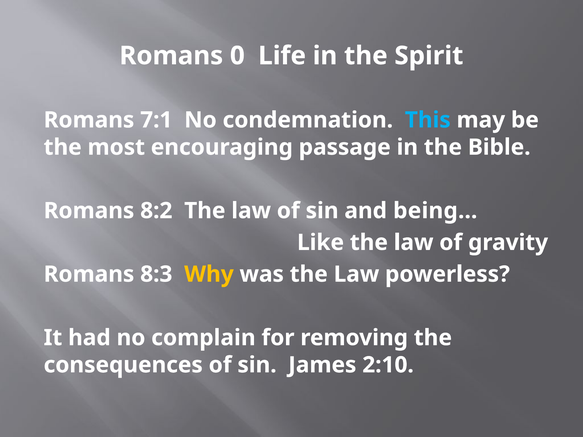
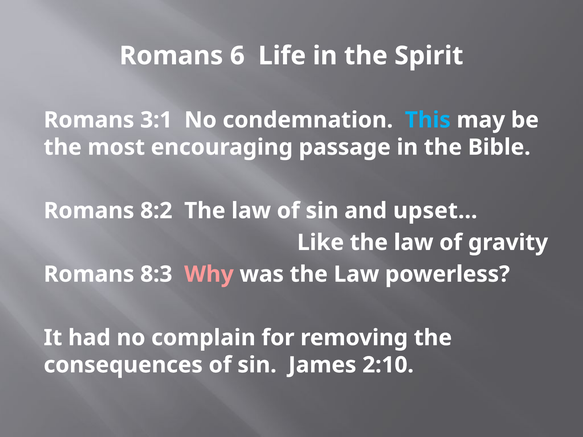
0: 0 -> 6 (237, 56)
7:1: 7:1 -> 3:1 (156, 120)
being…: being… -> upset… (435, 211)
Why colour: yellow -> pink (209, 274)
